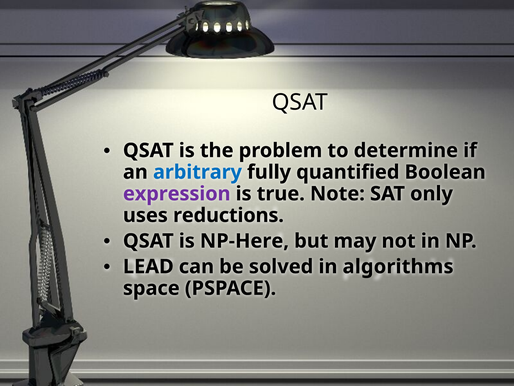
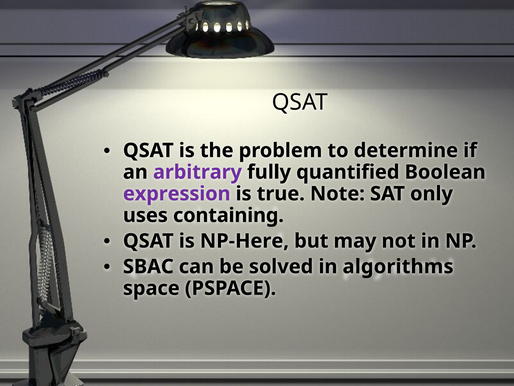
arbitrary colour: blue -> purple (197, 172)
reductions: reductions -> containing (228, 215)
LEAD: LEAD -> SBAC (148, 266)
